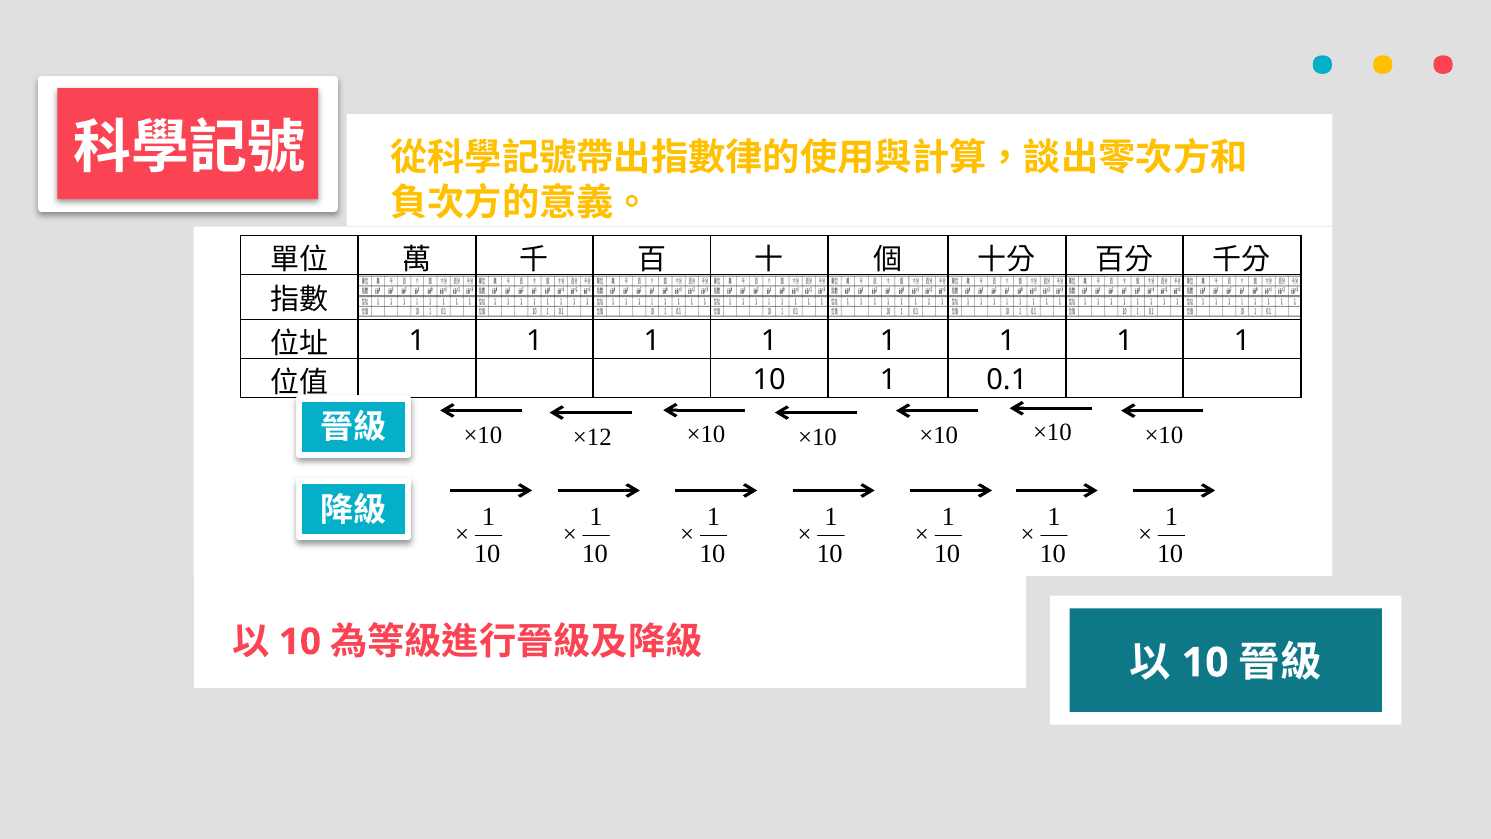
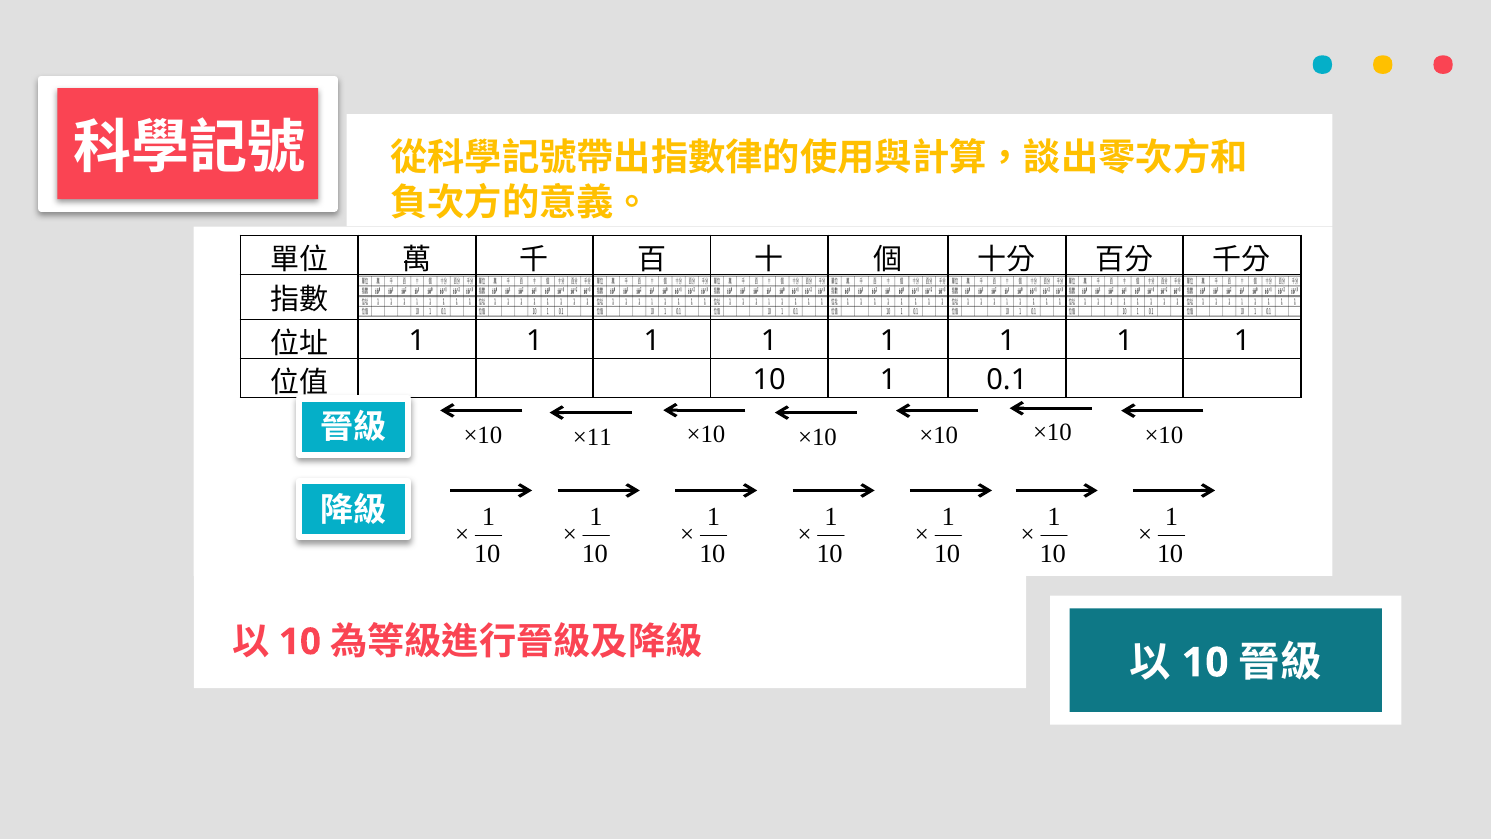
×12: ×12 -> ×11 (592, 437)
